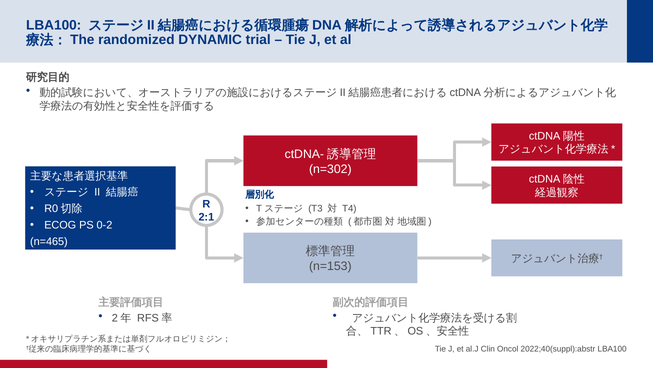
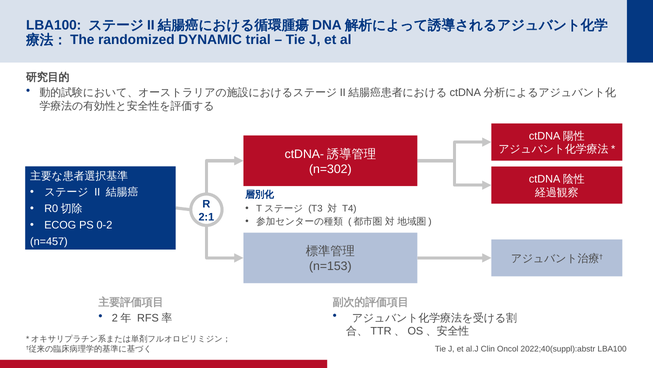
n=465: n=465 -> n=457 (49, 241)
